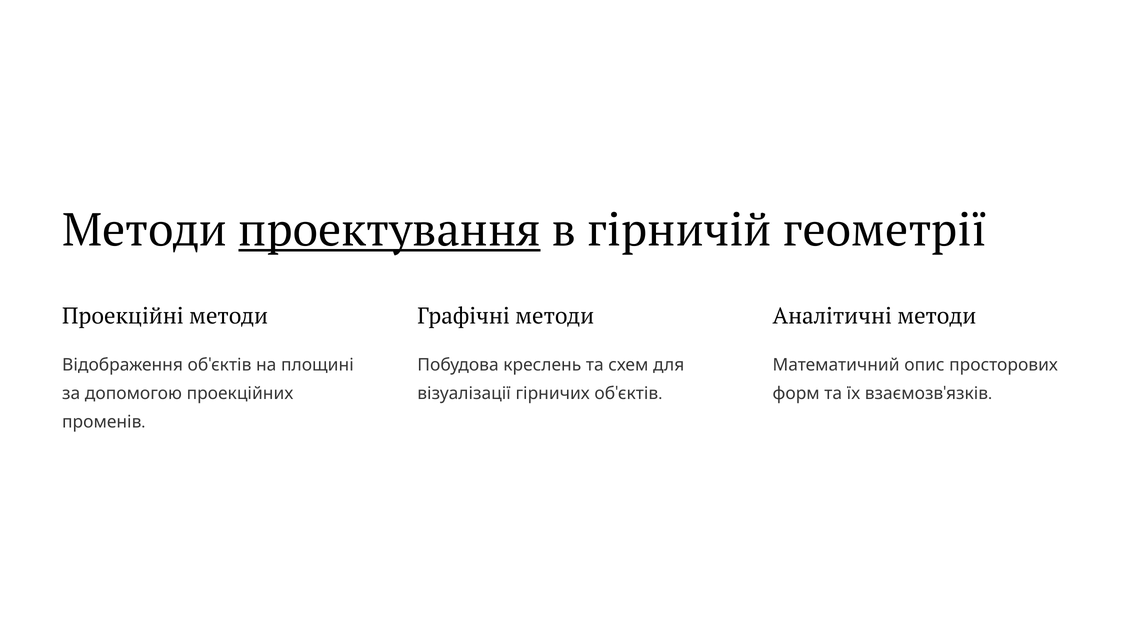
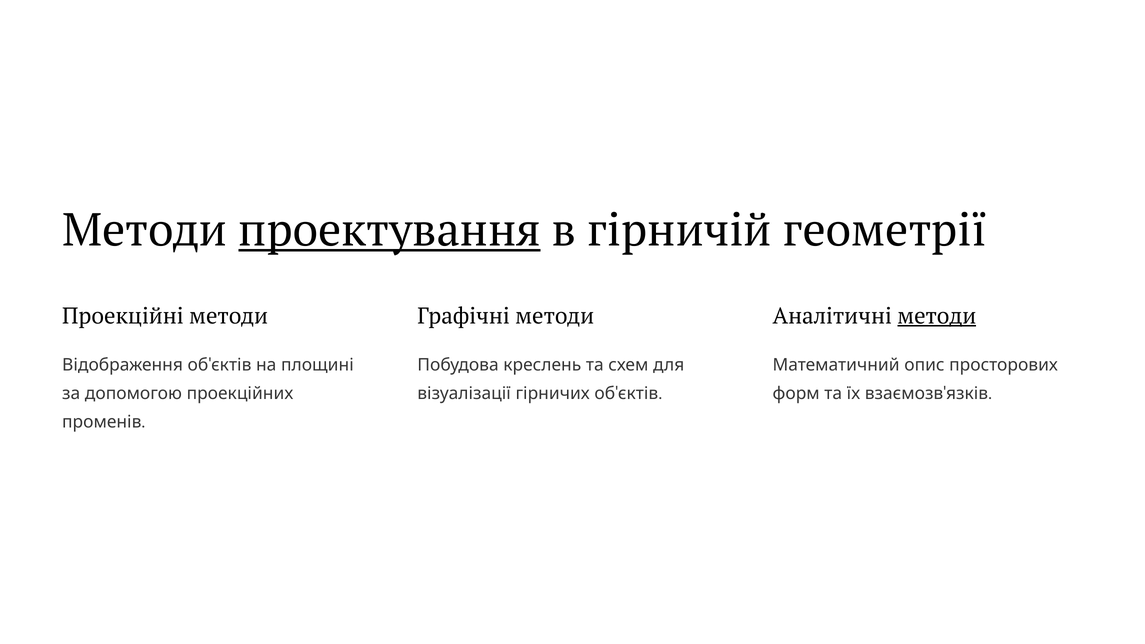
методи underline: none -> present (937, 316)
